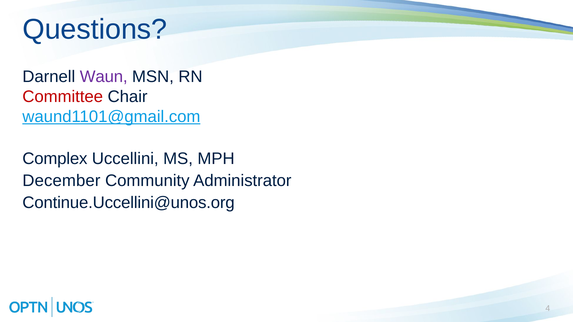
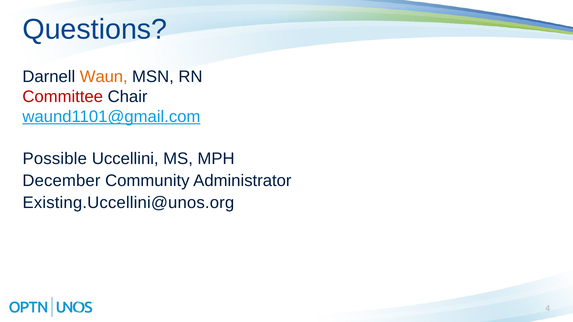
Waun colour: purple -> orange (104, 77)
Complex: Complex -> Possible (55, 159)
Continue.Uccellini@unos.org: Continue.Uccellini@unos.org -> Existing.Uccellini@unos.org (128, 203)
